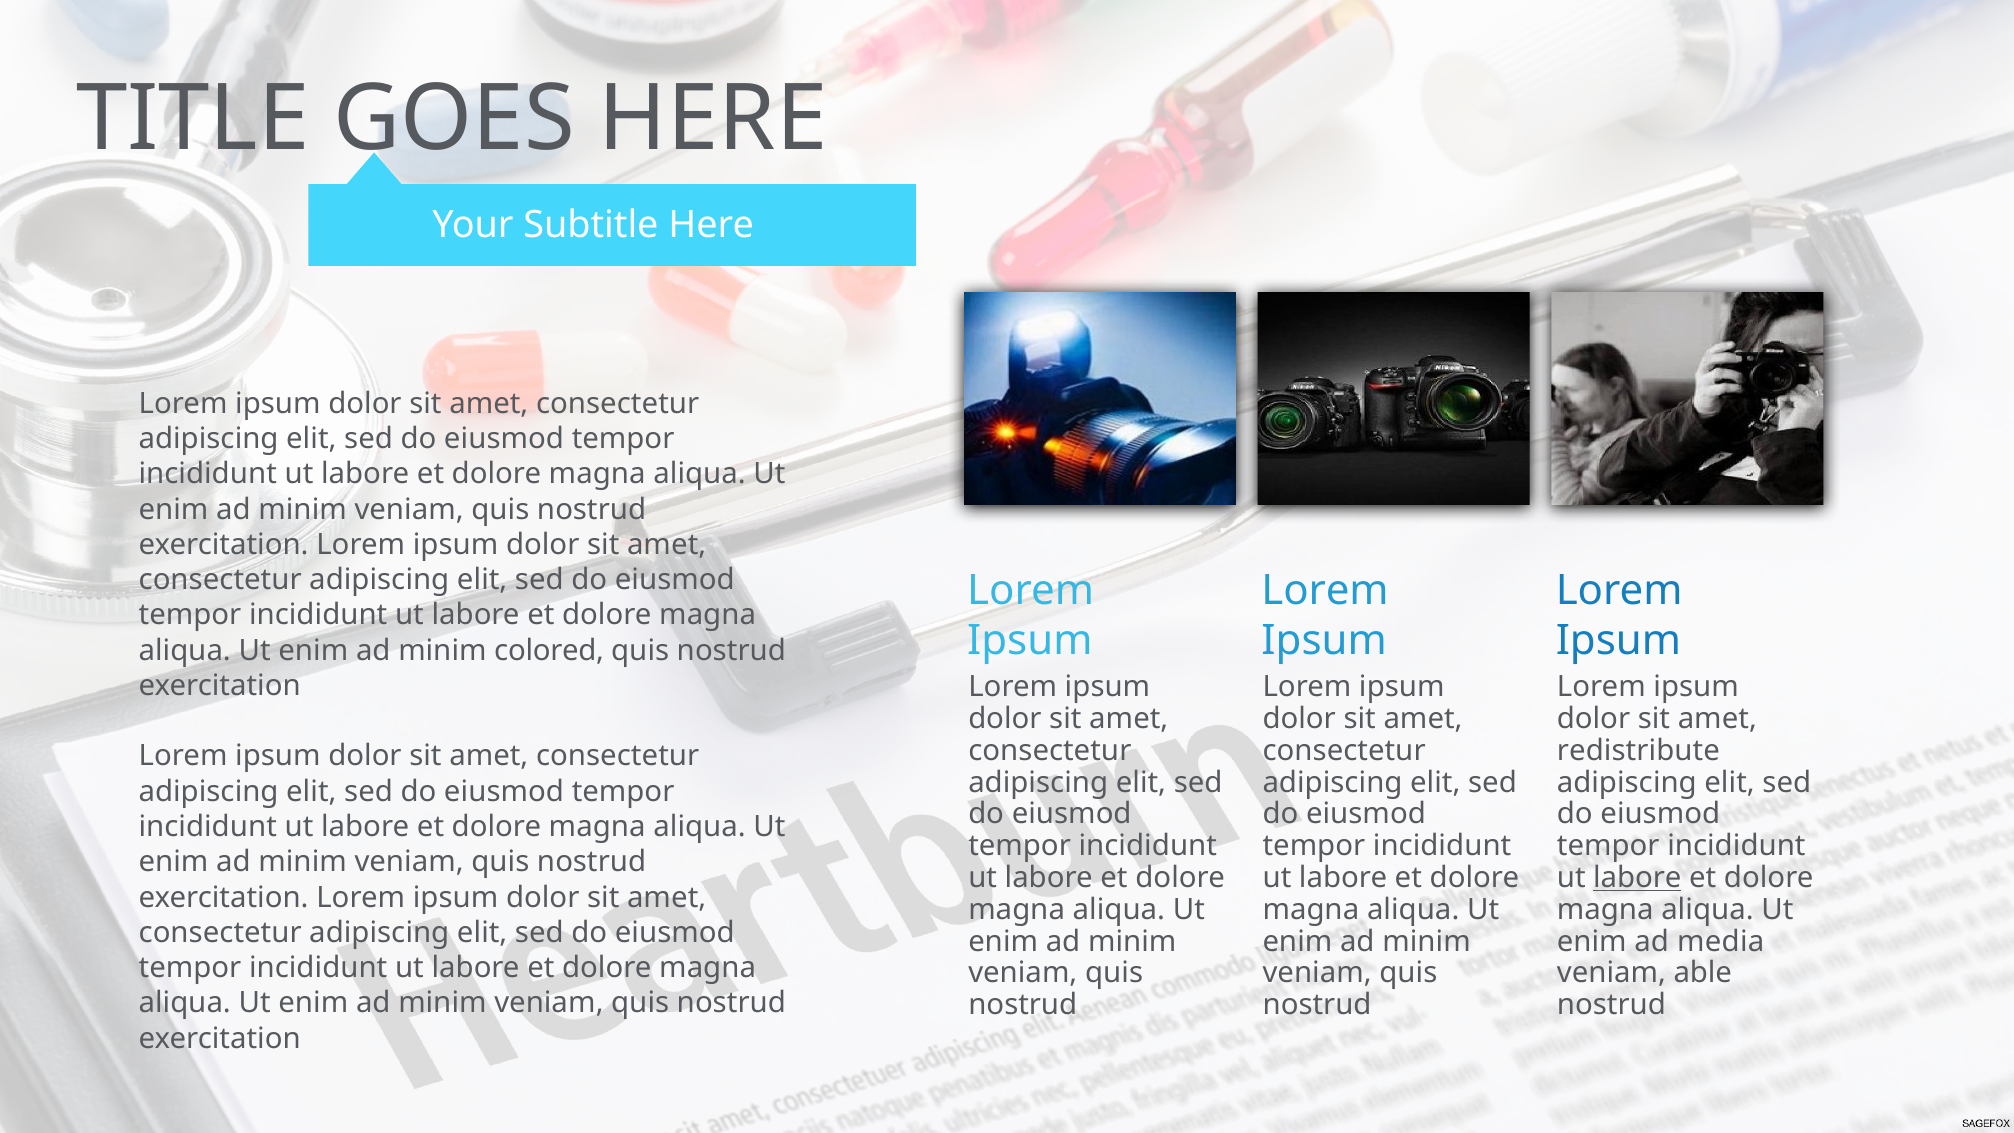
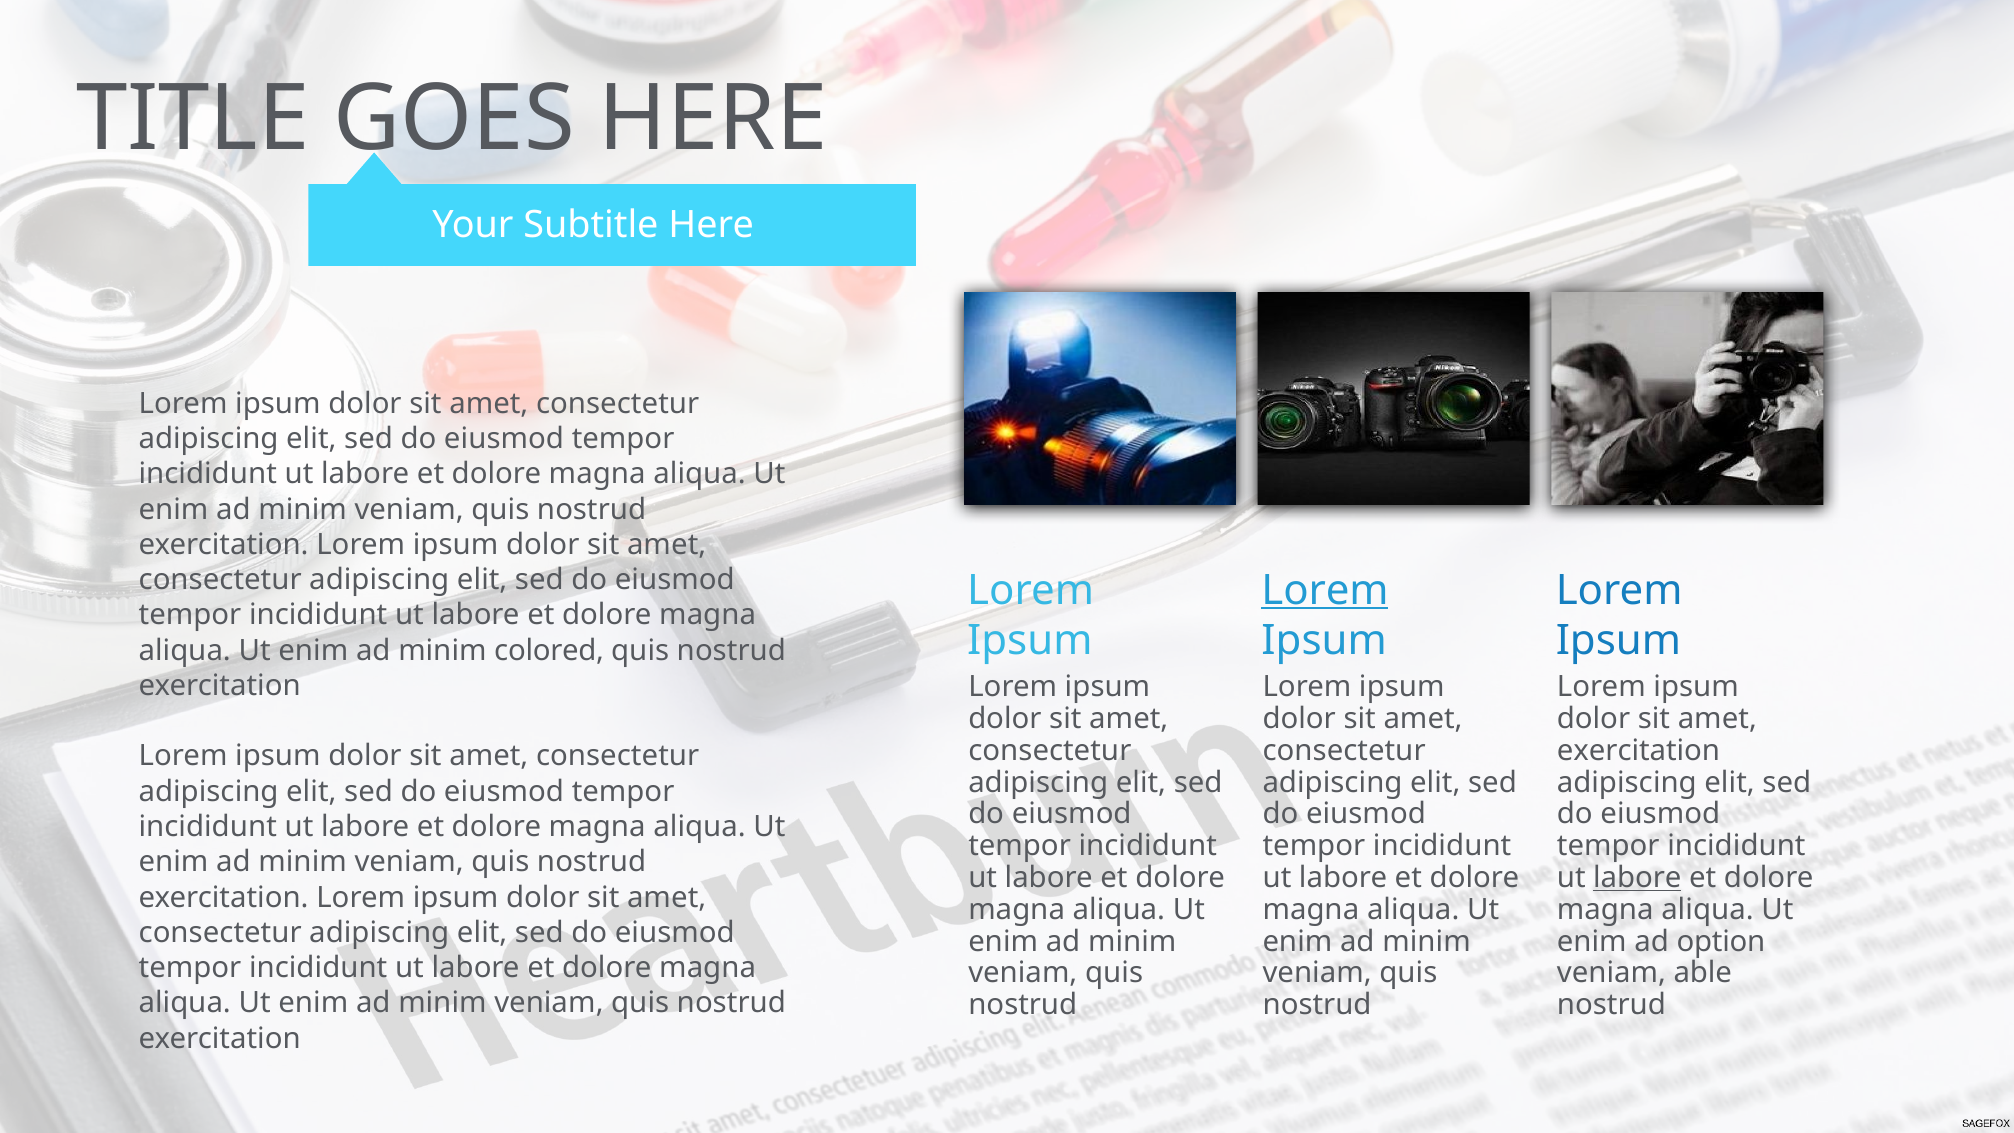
Lorem underline: none -> present (1325, 590)
redistribute: redistribute -> exercitation (1638, 751)
media: media -> option (1721, 941)
